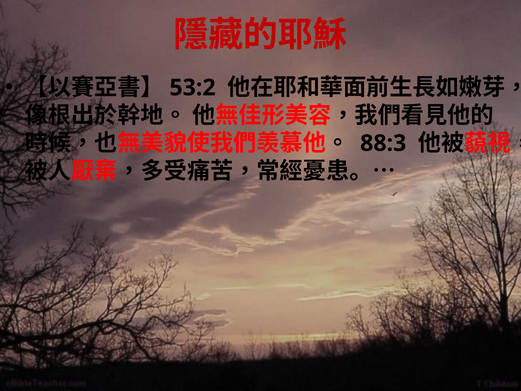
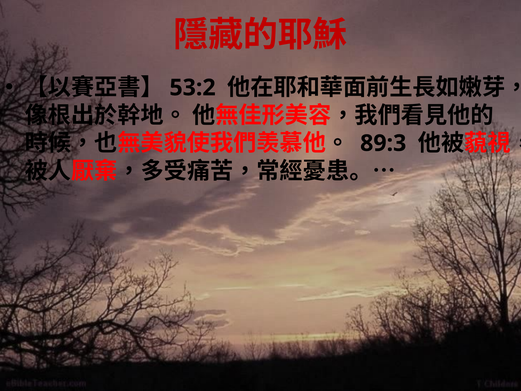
88:3: 88:3 -> 89:3 (383, 143)
